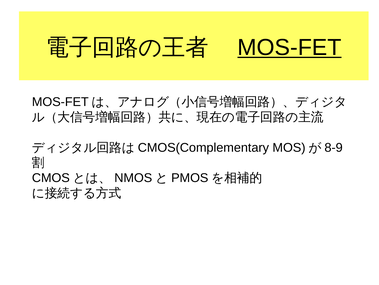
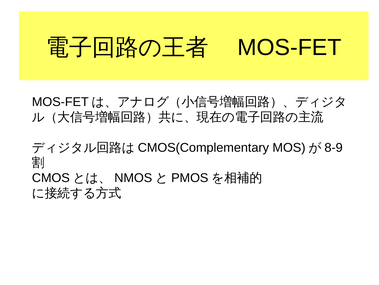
MOS-FET underline: present -> none (289, 47)
